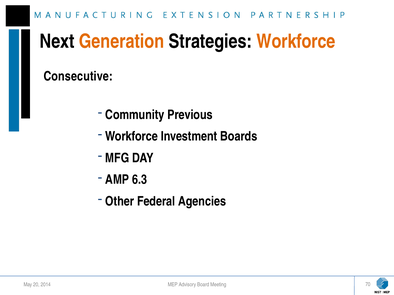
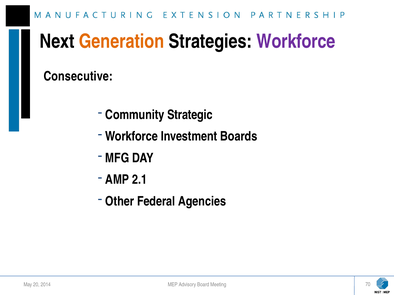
Workforce colour: orange -> purple (296, 41)
Previous: Previous -> Strategic (190, 115)
6.3: 6.3 -> 2.1 (140, 180)
